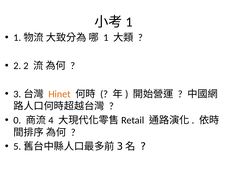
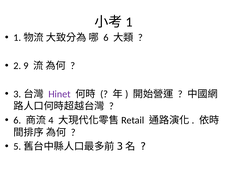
1: 1 -> 6 (106, 38)
2 2: 2 -> 9 (26, 66)
Hinet colour: orange -> purple (60, 94)
0: 0 -> 6 (17, 120)
